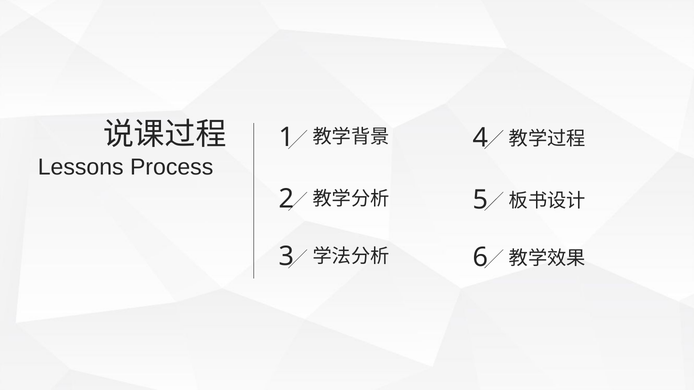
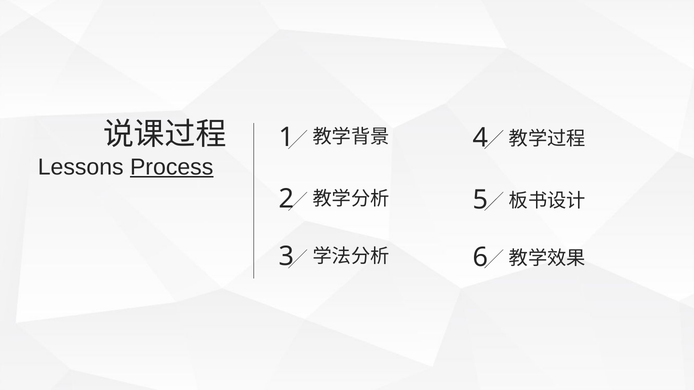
Process underline: none -> present (172, 167)
